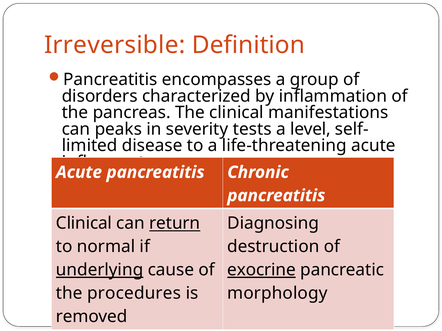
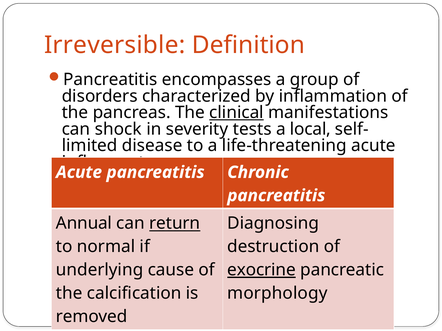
clinical underline: none -> present (237, 113)
peaks: peaks -> shock (118, 129)
level: level -> local (310, 129)
Clinical: Clinical -> Annual (84, 224)
underlying underline: present -> none (100, 270)
procedures: procedures -> calcification (134, 294)
